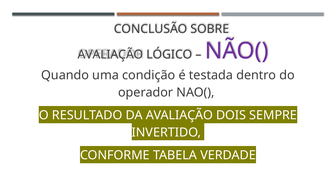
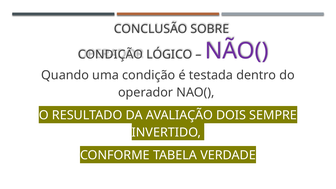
AVALIAÇÃO: AVALIAÇÃO -> CONDIÇÃO (110, 55)
